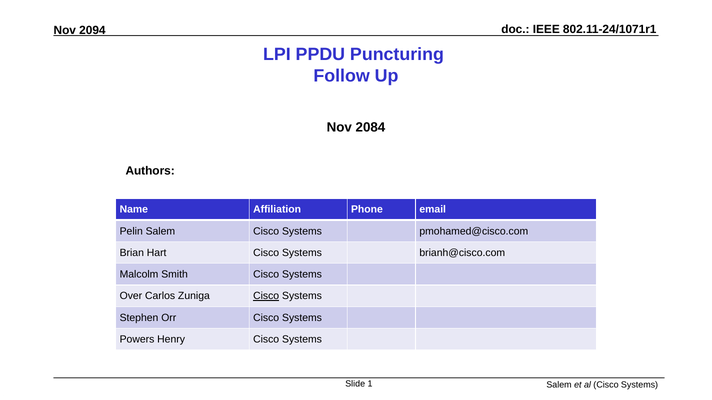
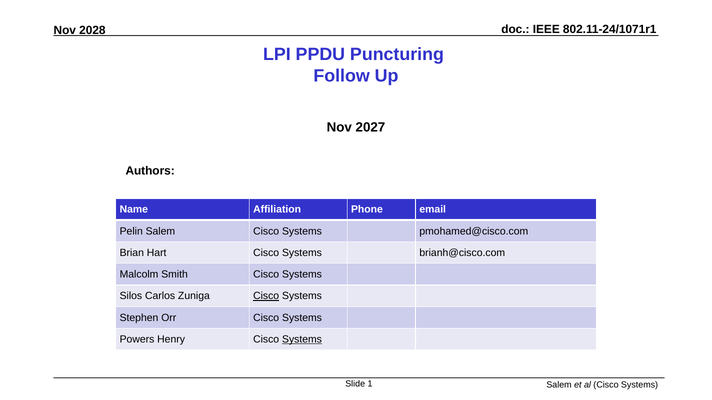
2094: 2094 -> 2028 (92, 30)
2084: 2084 -> 2027 (370, 127)
Over: Over -> Silos (131, 296)
Systems underline: none -> present (302, 340)
